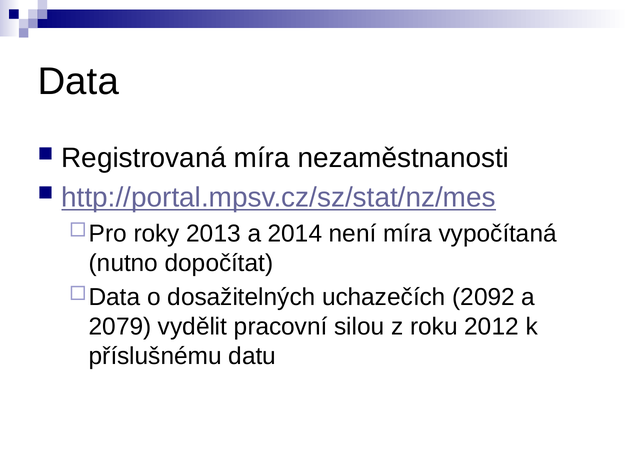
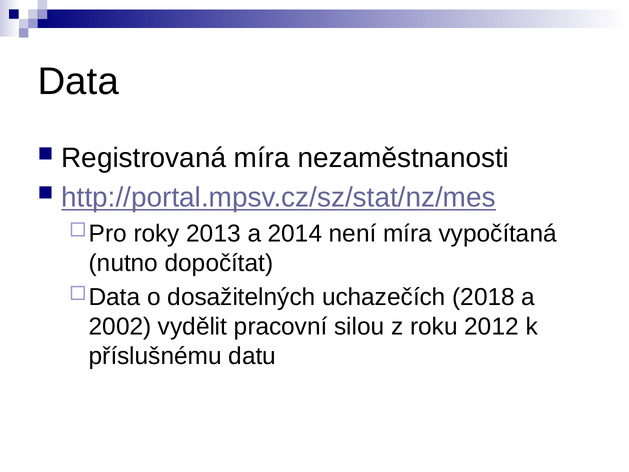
2092: 2092 -> 2018 (484, 297)
2079: 2079 -> 2002 (120, 326)
